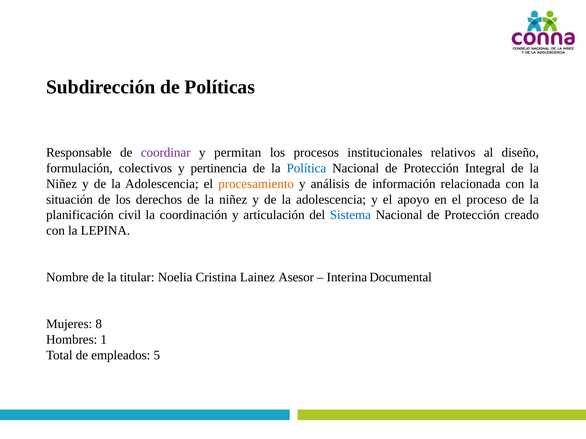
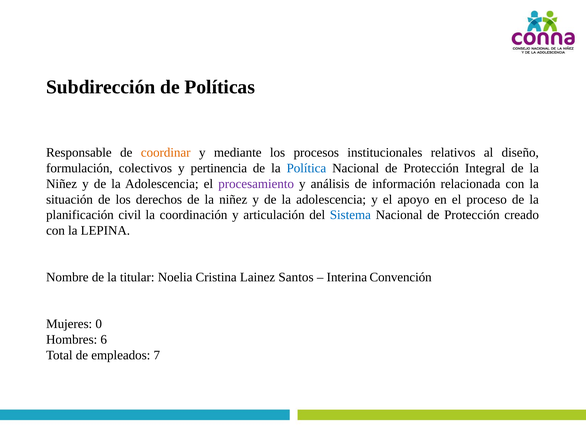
coordinar colour: purple -> orange (166, 153)
permitan: permitan -> mediante (238, 153)
procesamiento colour: orange -> purple (256, 184)
Asesor: Asesor -> Santos (296, 278)
Documental: Documental -> Convención (401, 278)
8: 8 -> 0 (99, 324)
1: 1 -> 6 (104, 340)
5: 5 -> 7 (157, 356)
